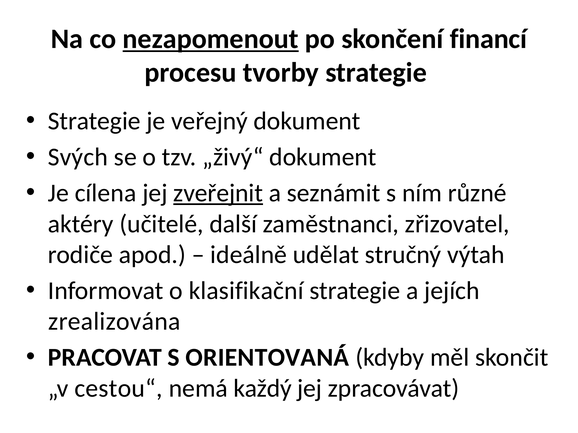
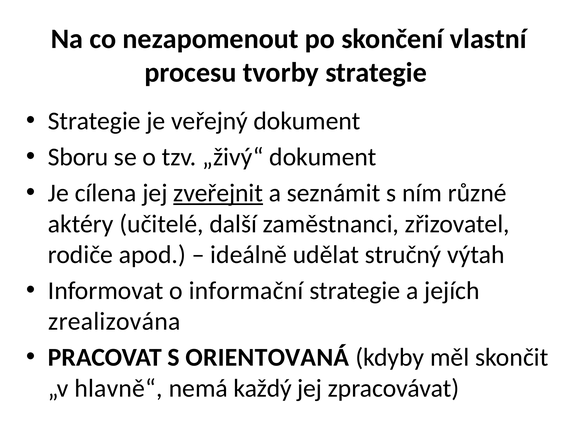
nezapomenout underline: present -> none (211, 39)
financí: financí -> vlastní (488, 39)
Svých: Svých -> Sboru (78, 157)
klasifikační: klasifikační -> informační (246, 291)
cestou“: cestou“ -> hlavně“ (119, 389)
